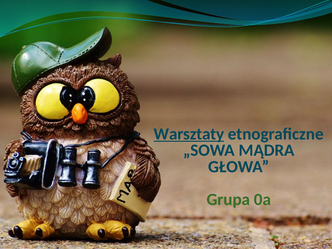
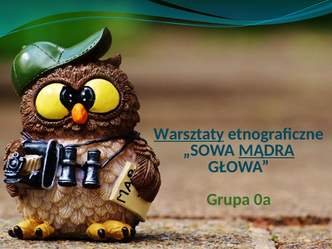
MĄDRA underline: none -> present (267, 150)
